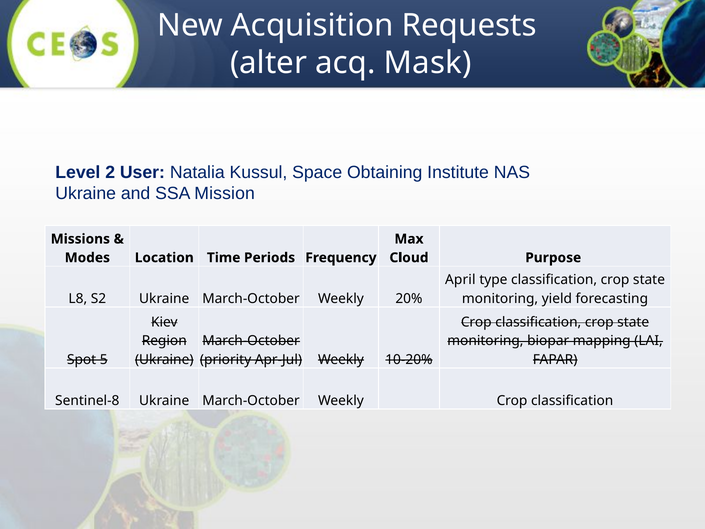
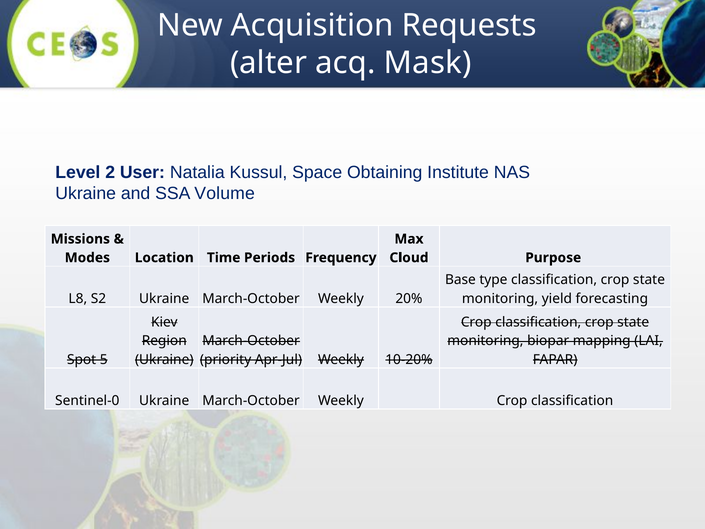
Mission: Mission -> Volume (225, 194)
April: April -> Base (460, 280)
Sentinel-8: Sentinel-8 -> Sentinel-0 (87, 400)
